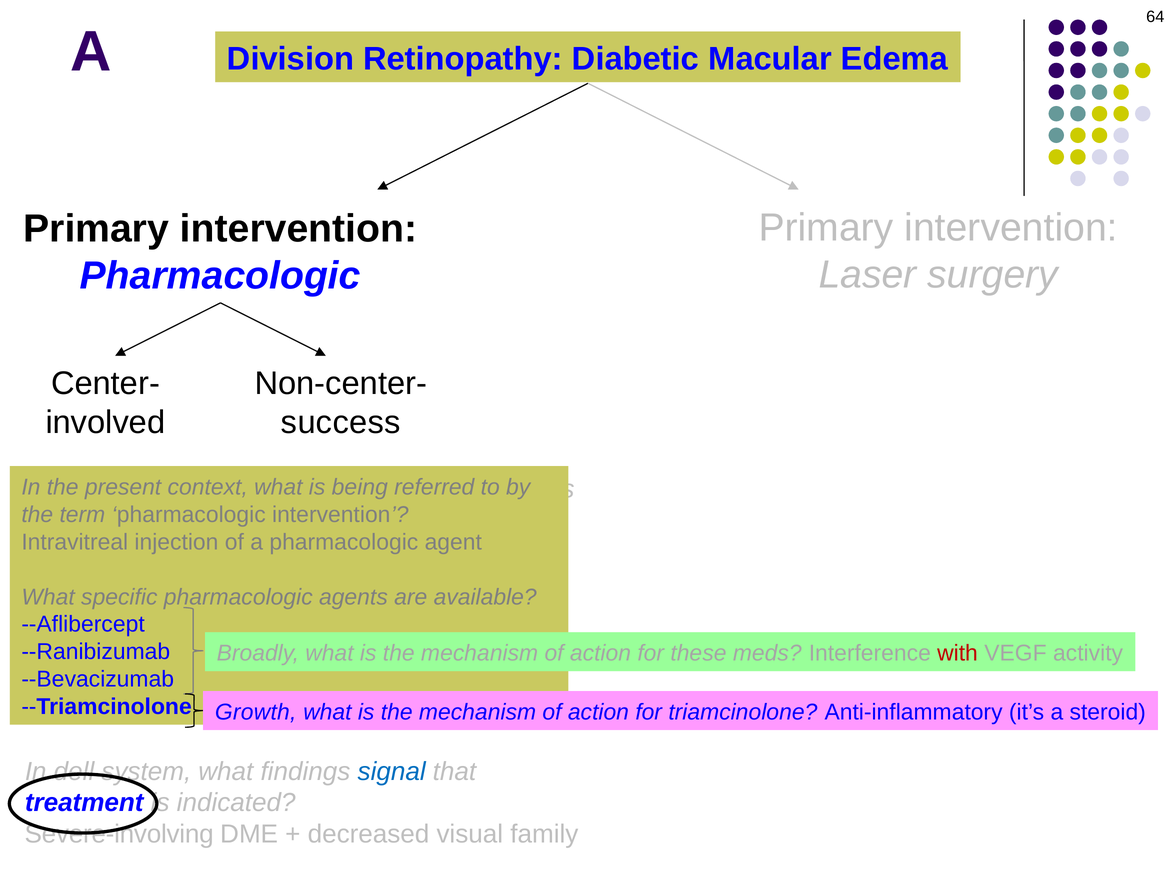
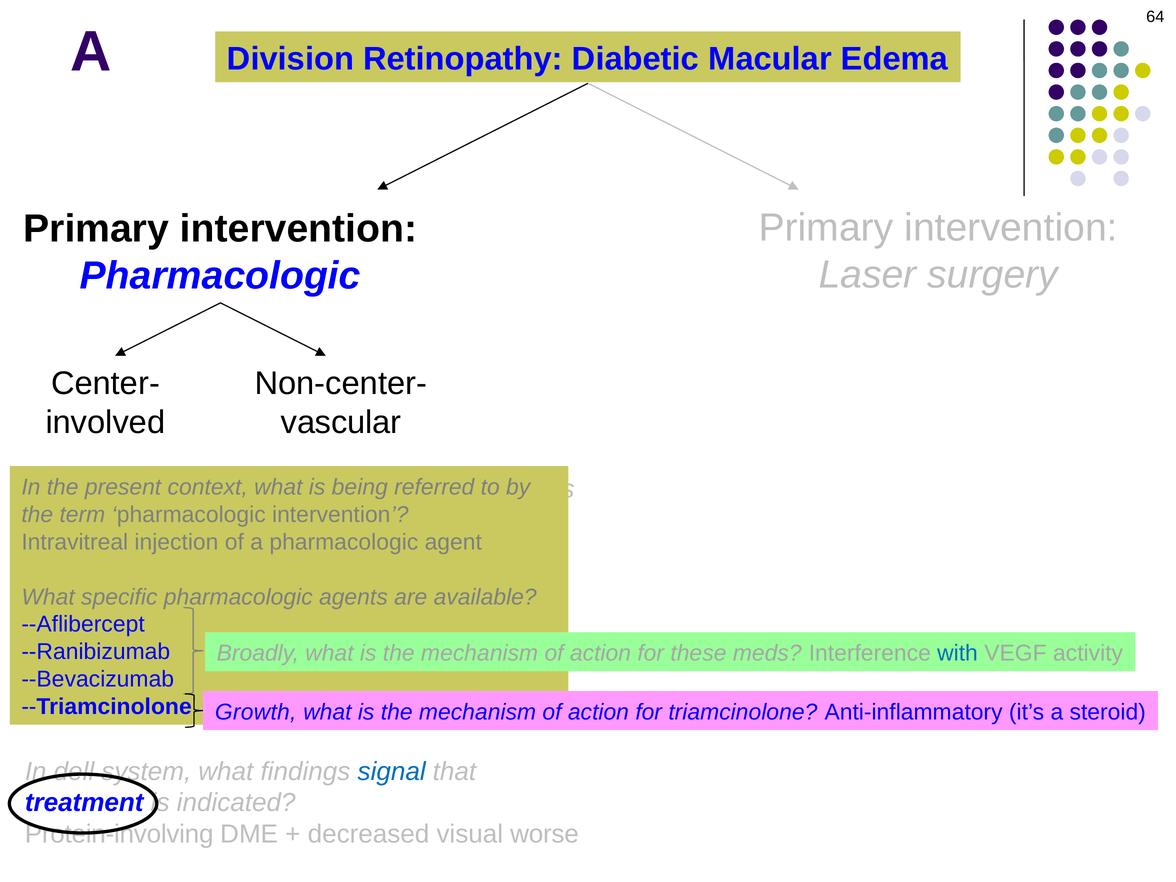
success: success -> vascular (341, 423)
with colour: red -> blue (957, 653)
Severe-involving: Severe-involving -> Protein-involving (119, 834)
family: family -> worse (544, 834)
